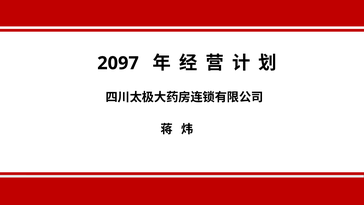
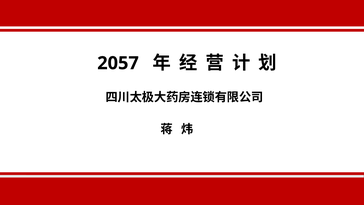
2097: 2097 -> 2057 (118, 63)
